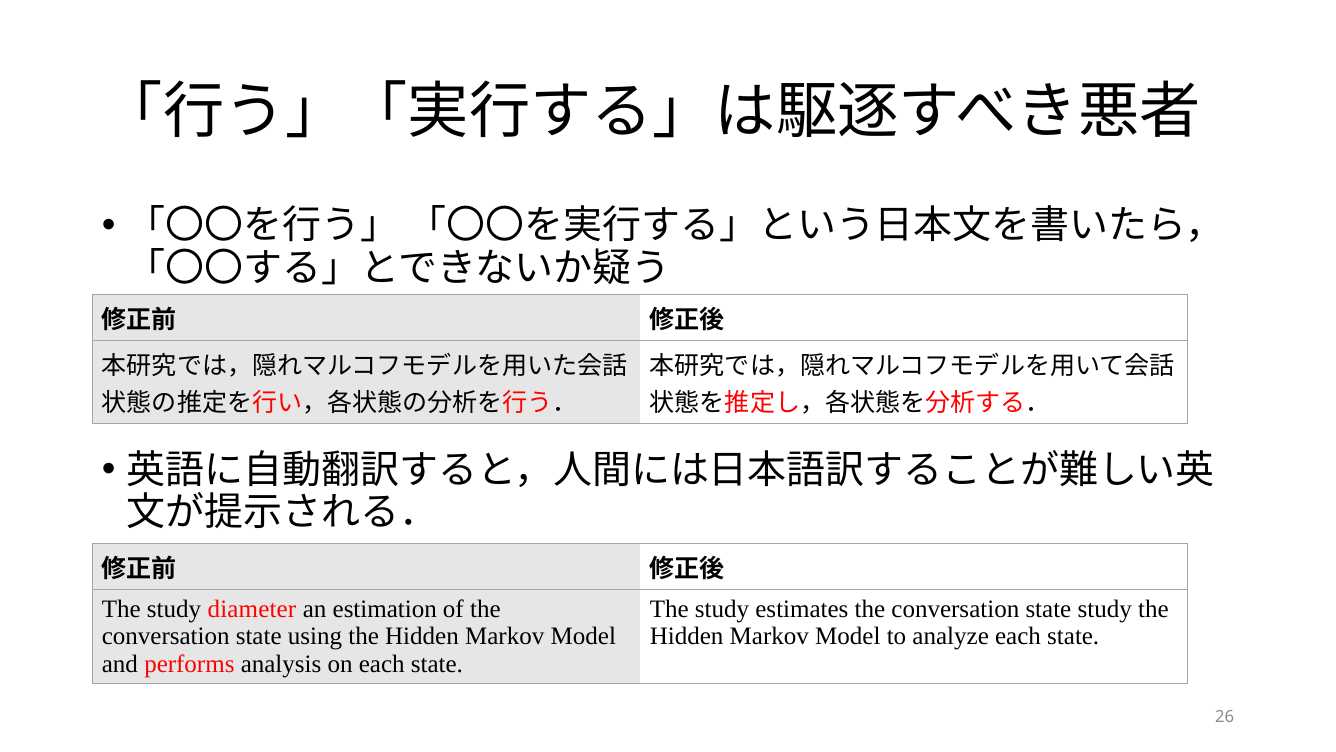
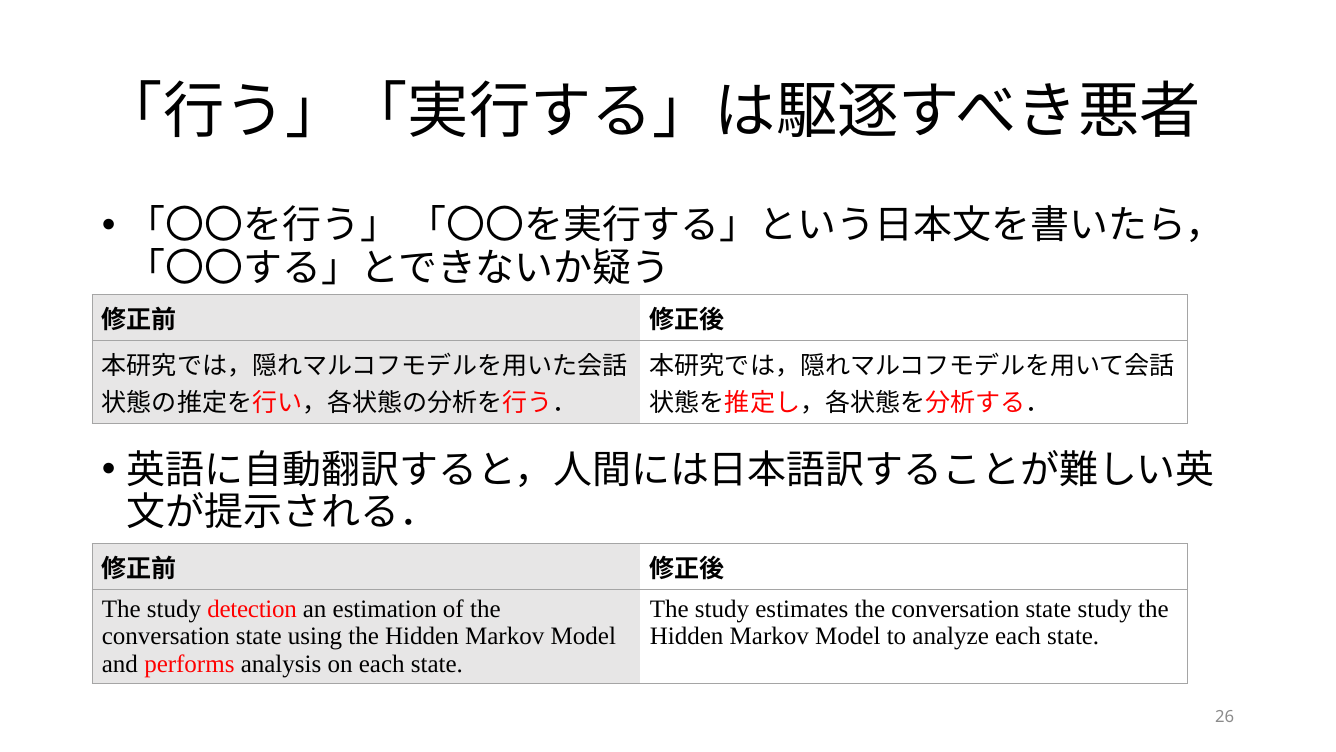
diameter: diameter -> detection (252, 609)
